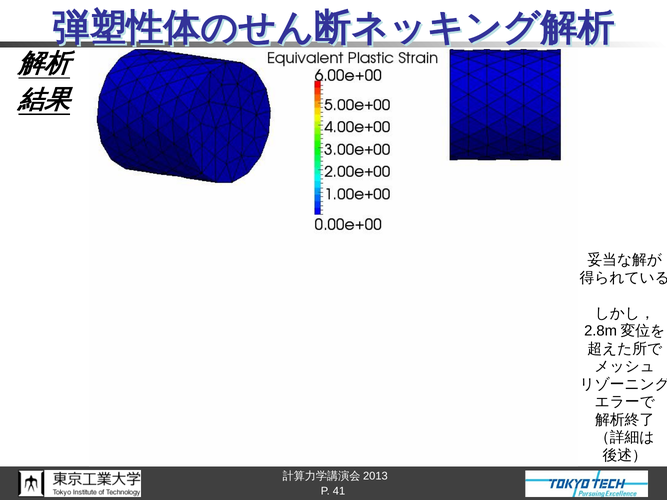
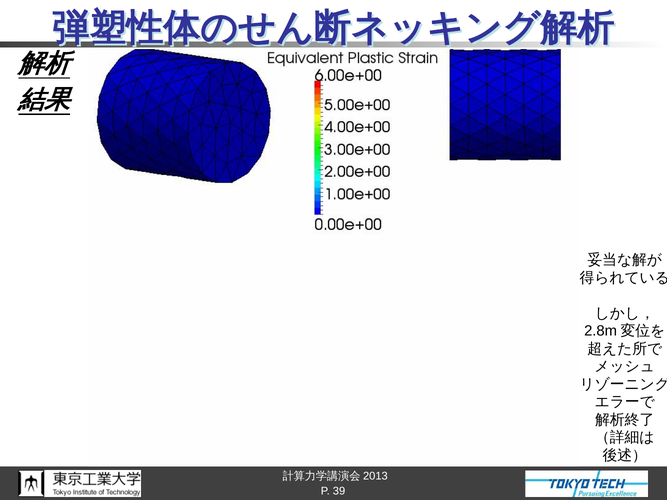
41: 41 -> 39 (339, 491)
